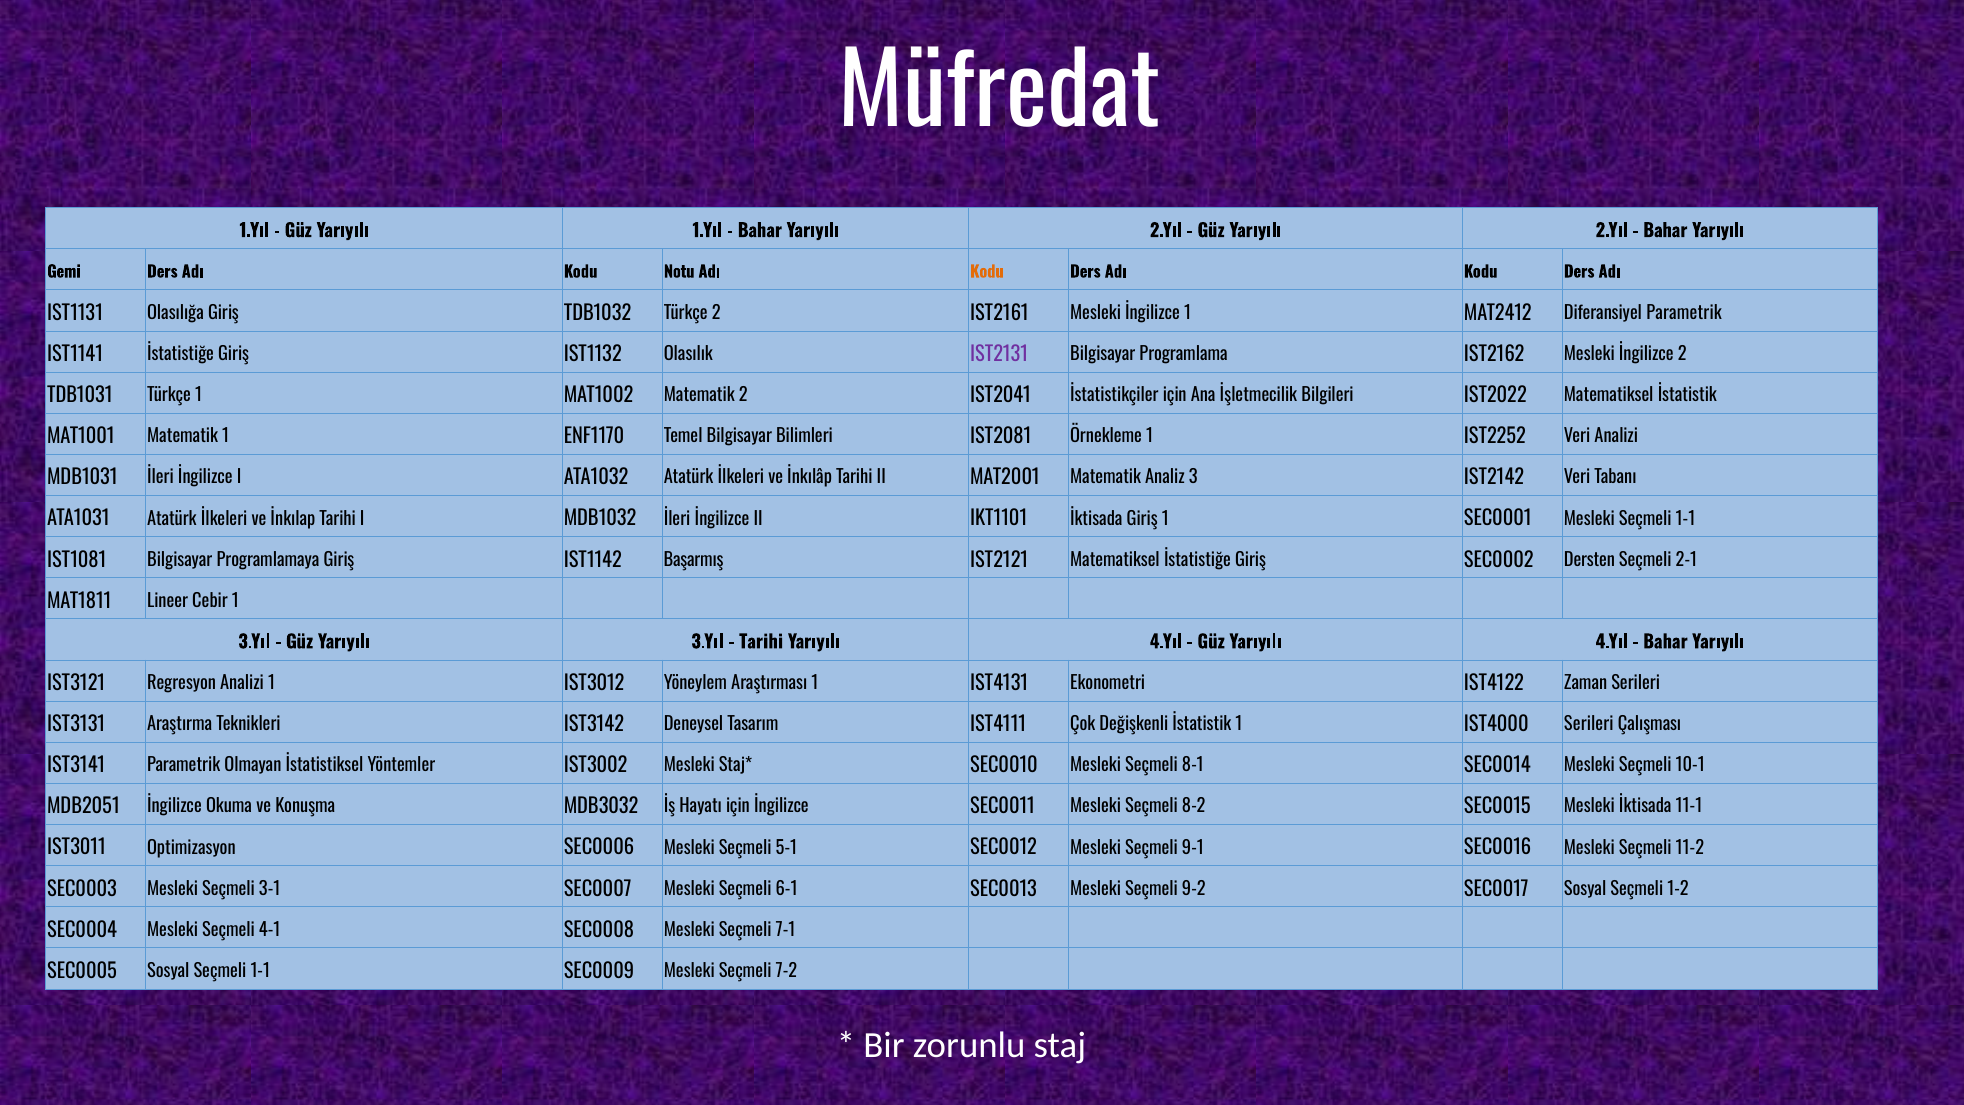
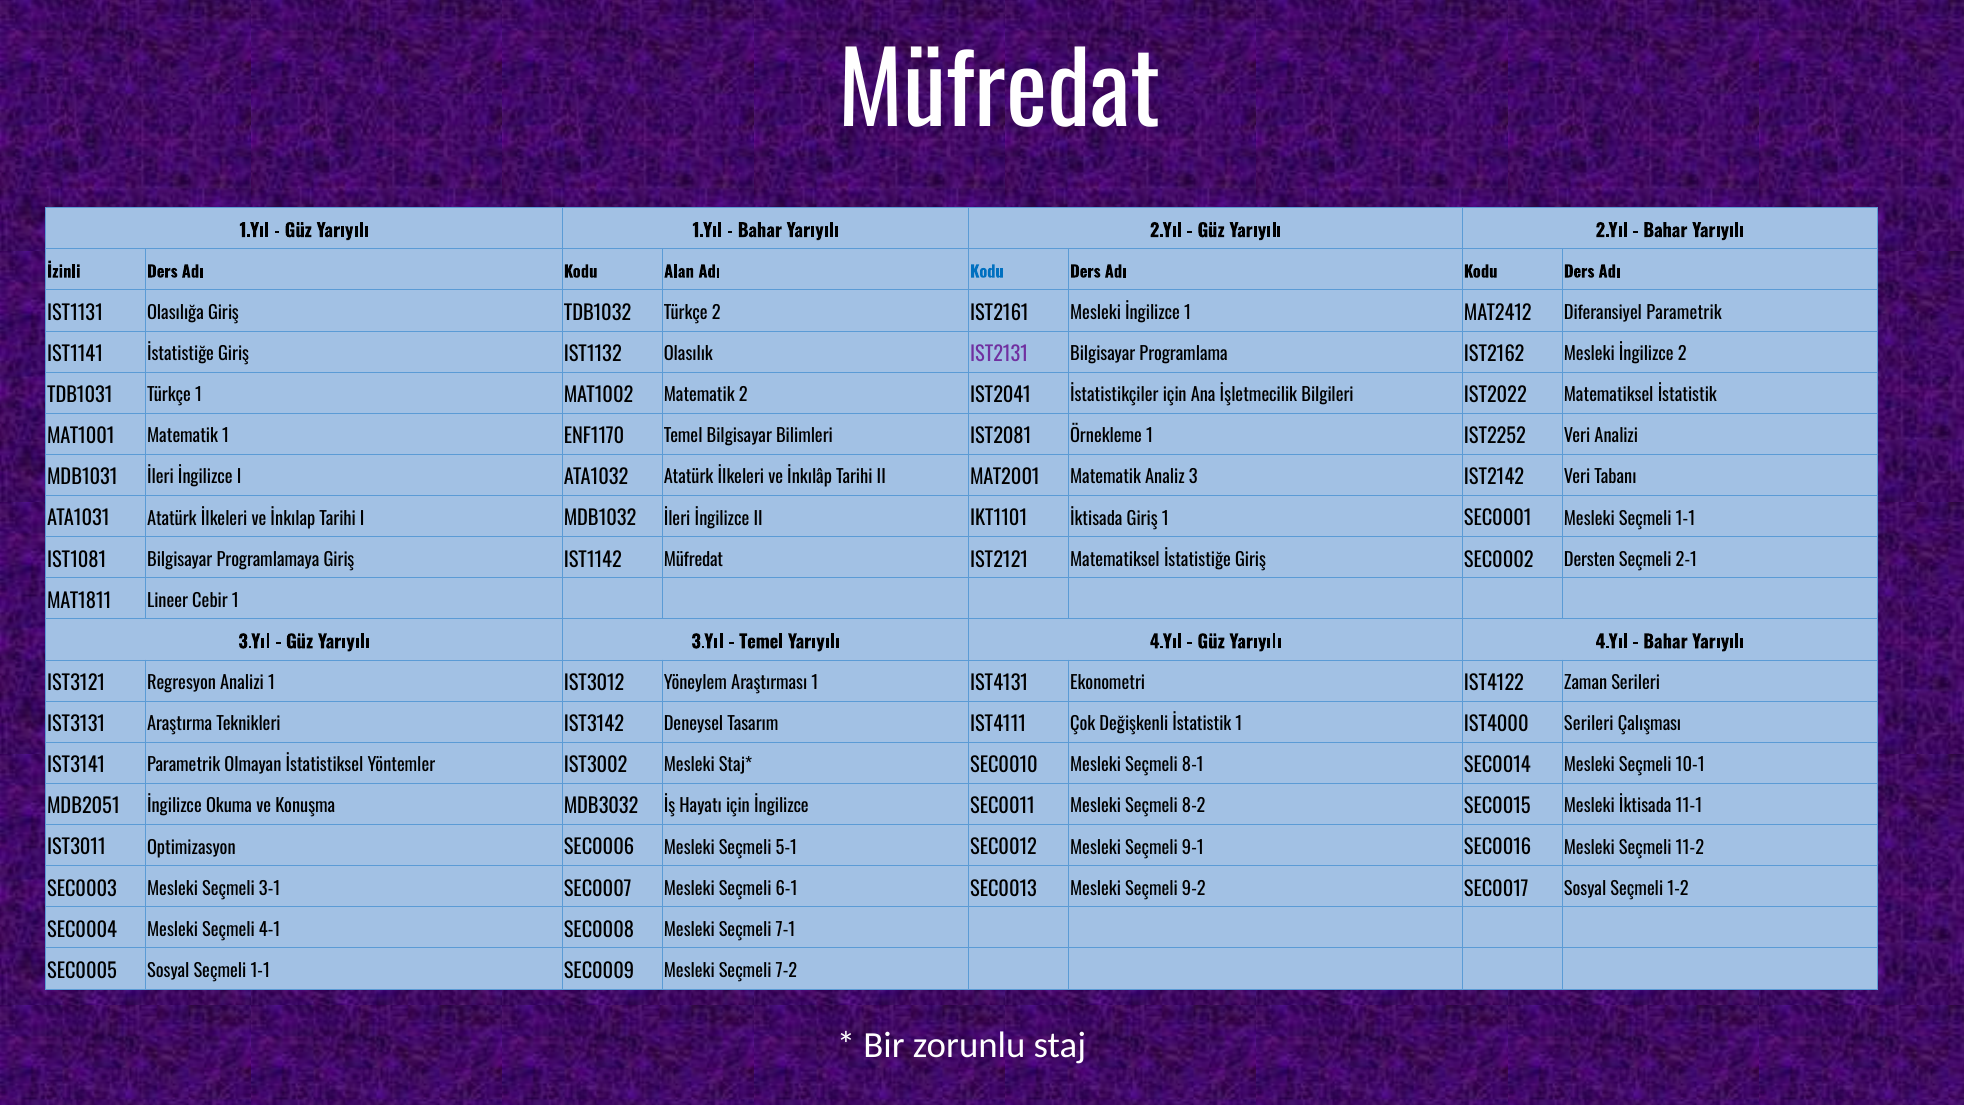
Gemi: Gemi -> İzinli (64, 272)
Notu: Notu -> Alan (679, 272)
Kodu colour: orange -> blue (987, 272)
IST1142 Başarmış: Başarmış -> Müfredat (693, 560)
Tarihi: Tarihi -> Temel (761, 642)
